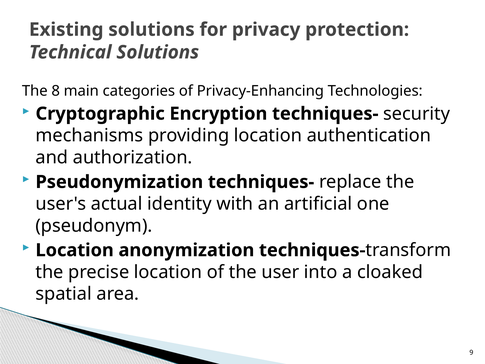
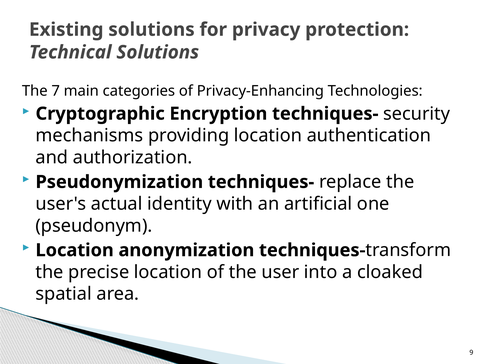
8: 8 -> 7 (56, 91)
